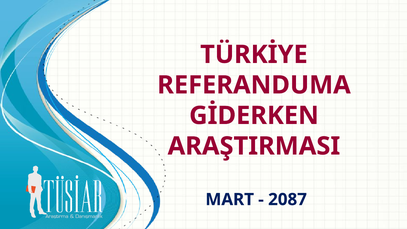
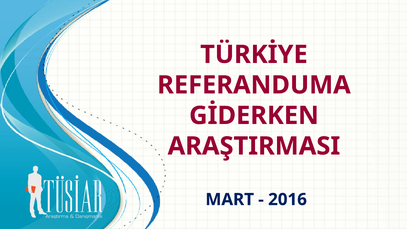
2087: 2087 -> 2016 (288, 199)
